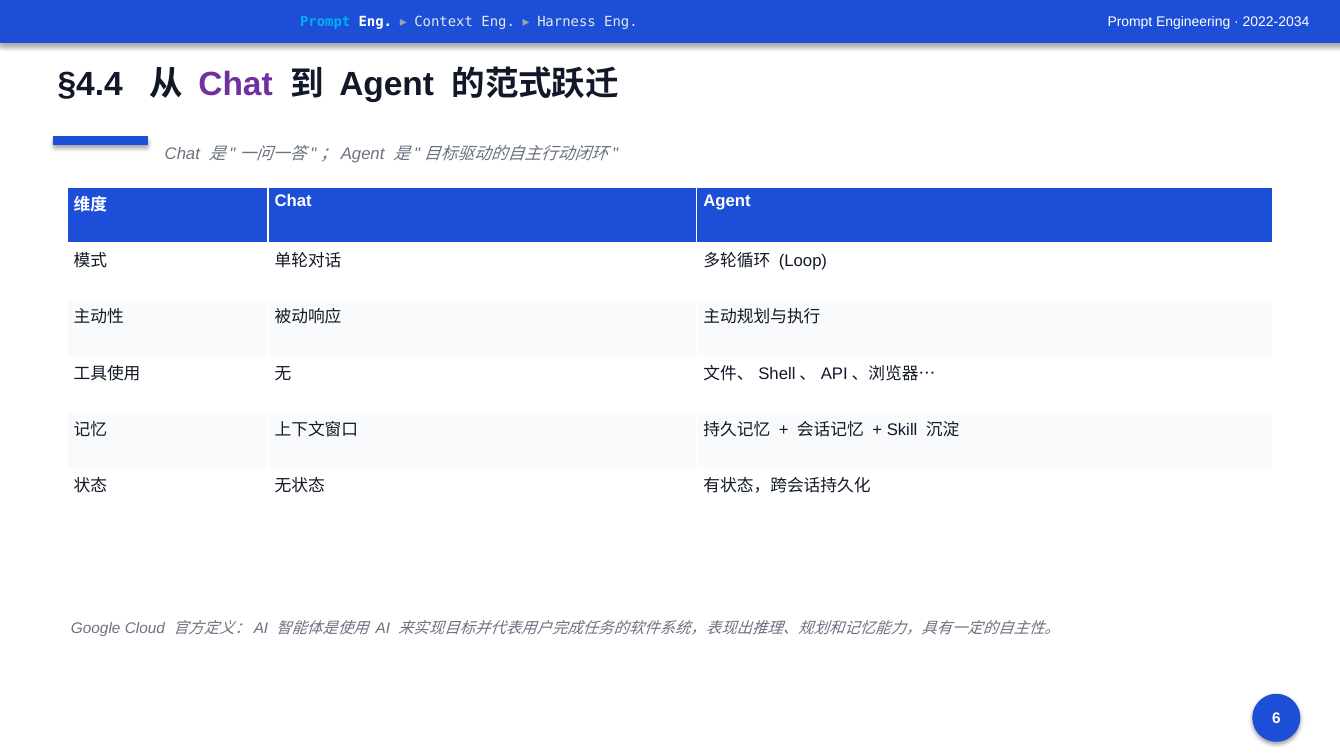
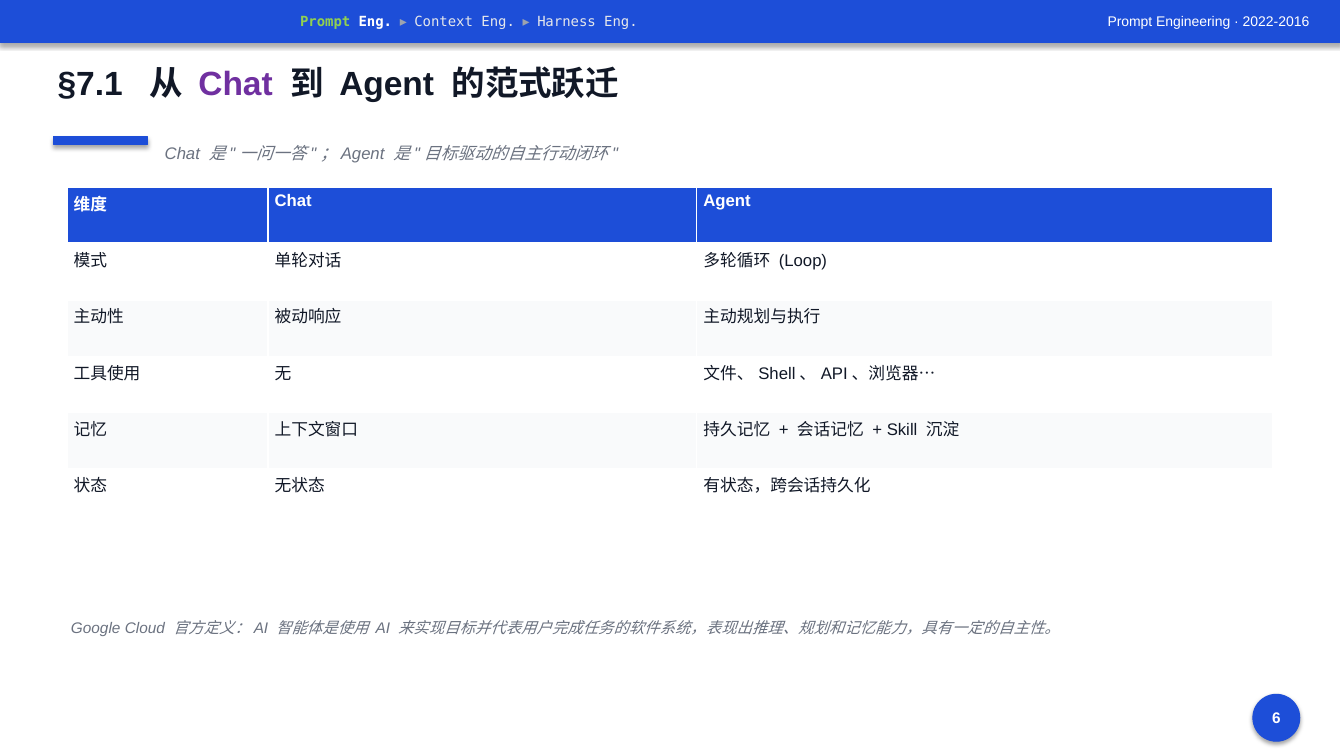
Prompt colour: light blue -> light green (325, 22)
2022-2034: 2022-2034 -> 2022-2016 (1276, 22)
§4.4: §4.4 -> §7.1 (90, 85)
